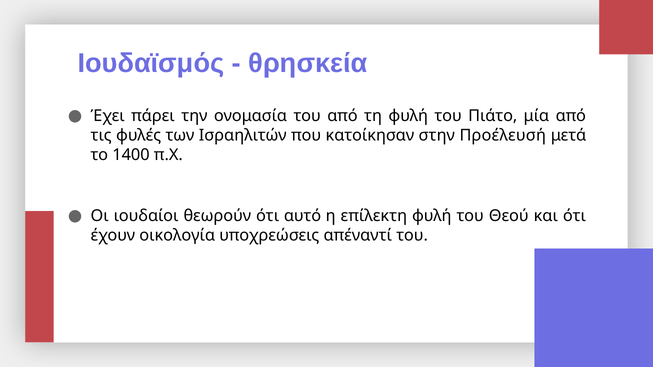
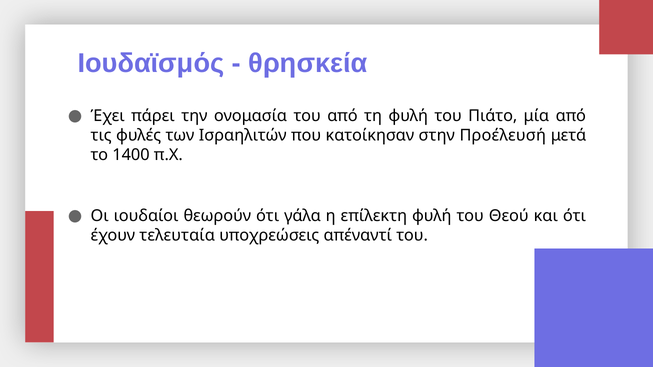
αυτό: αυτό -> γάλα (303, 216)
οικολογία: οικολογία -> τελευταία (177, 236)
